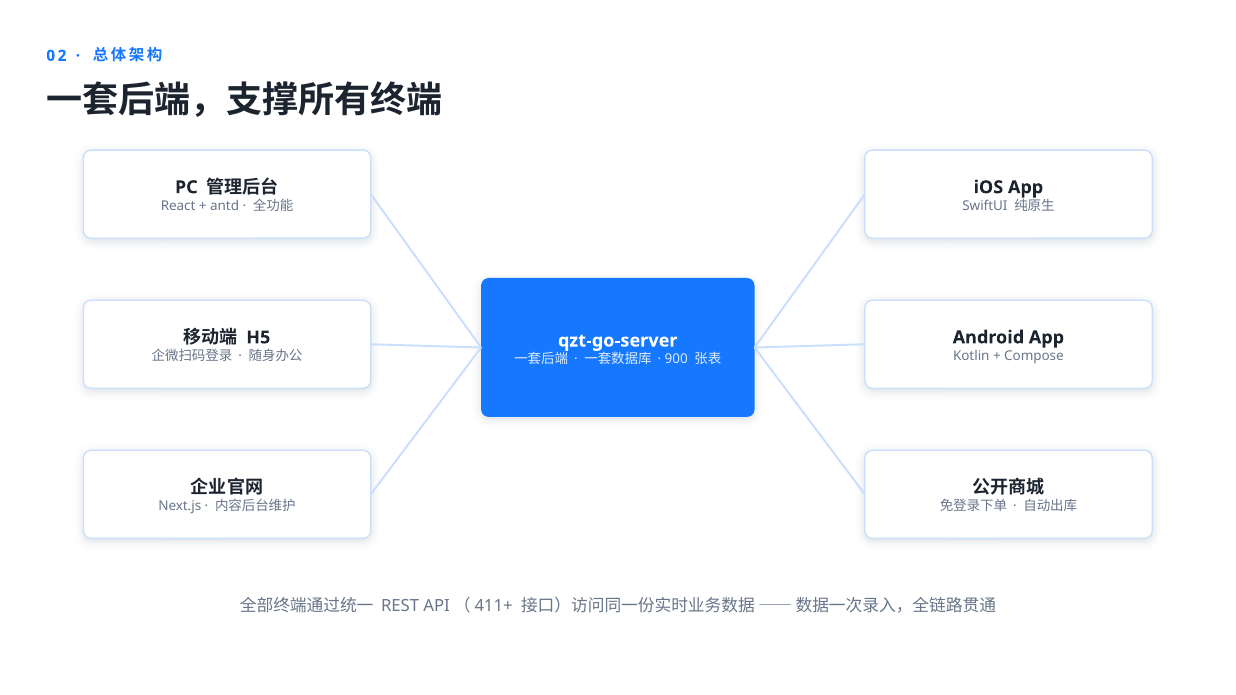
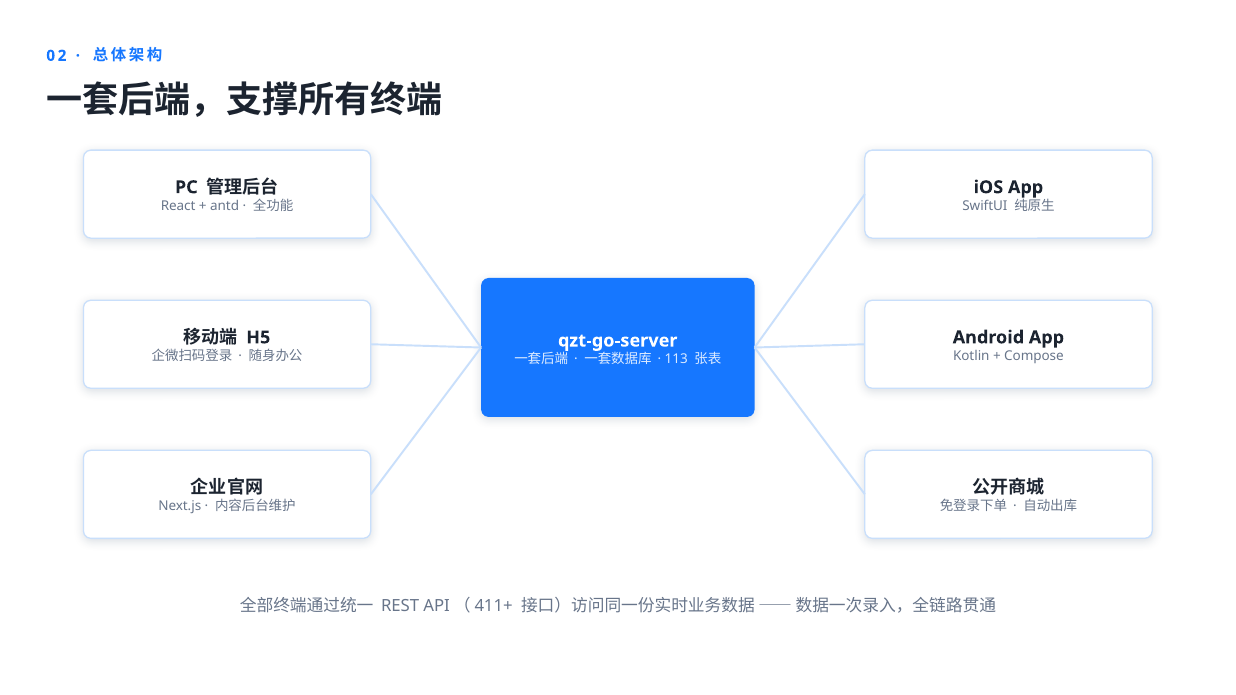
900: 900 -> 113 (676, 359)
